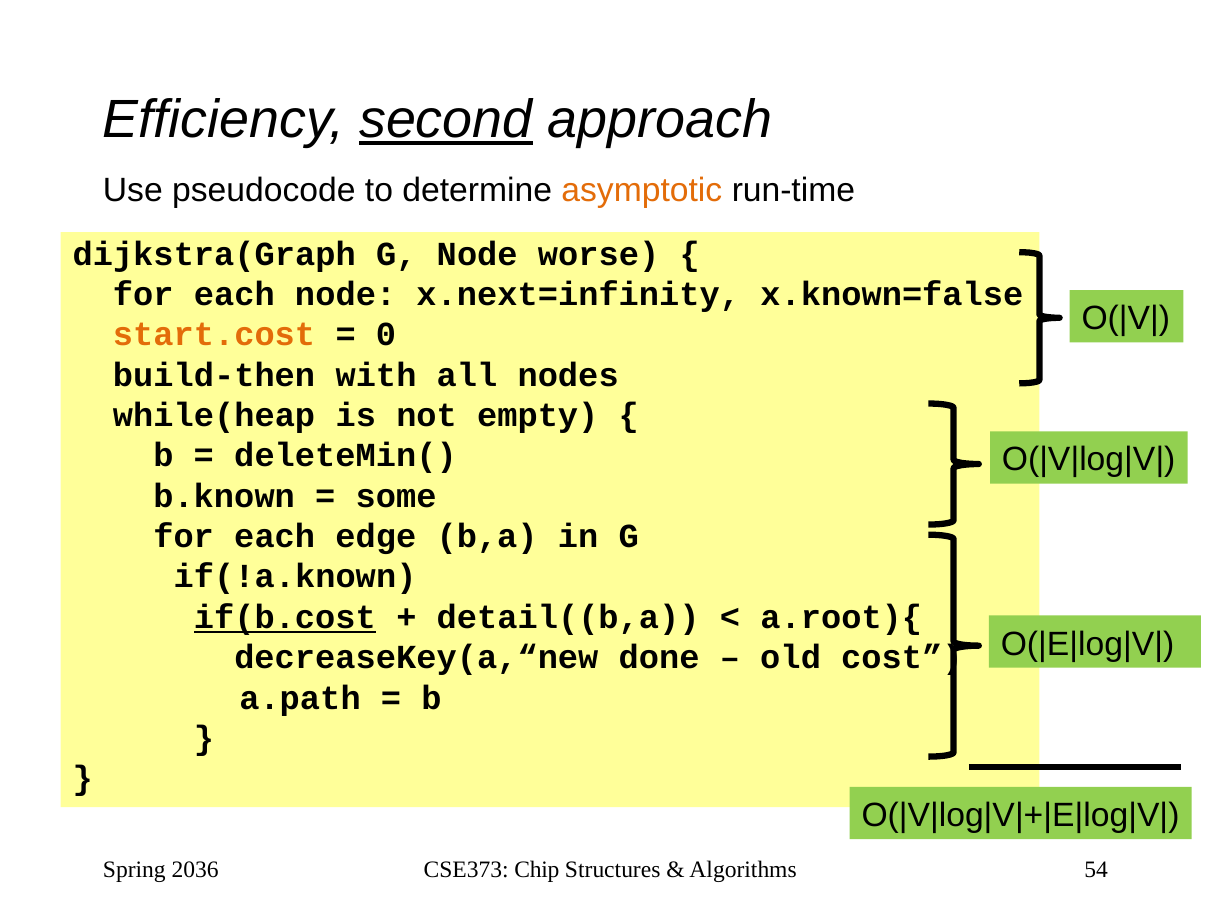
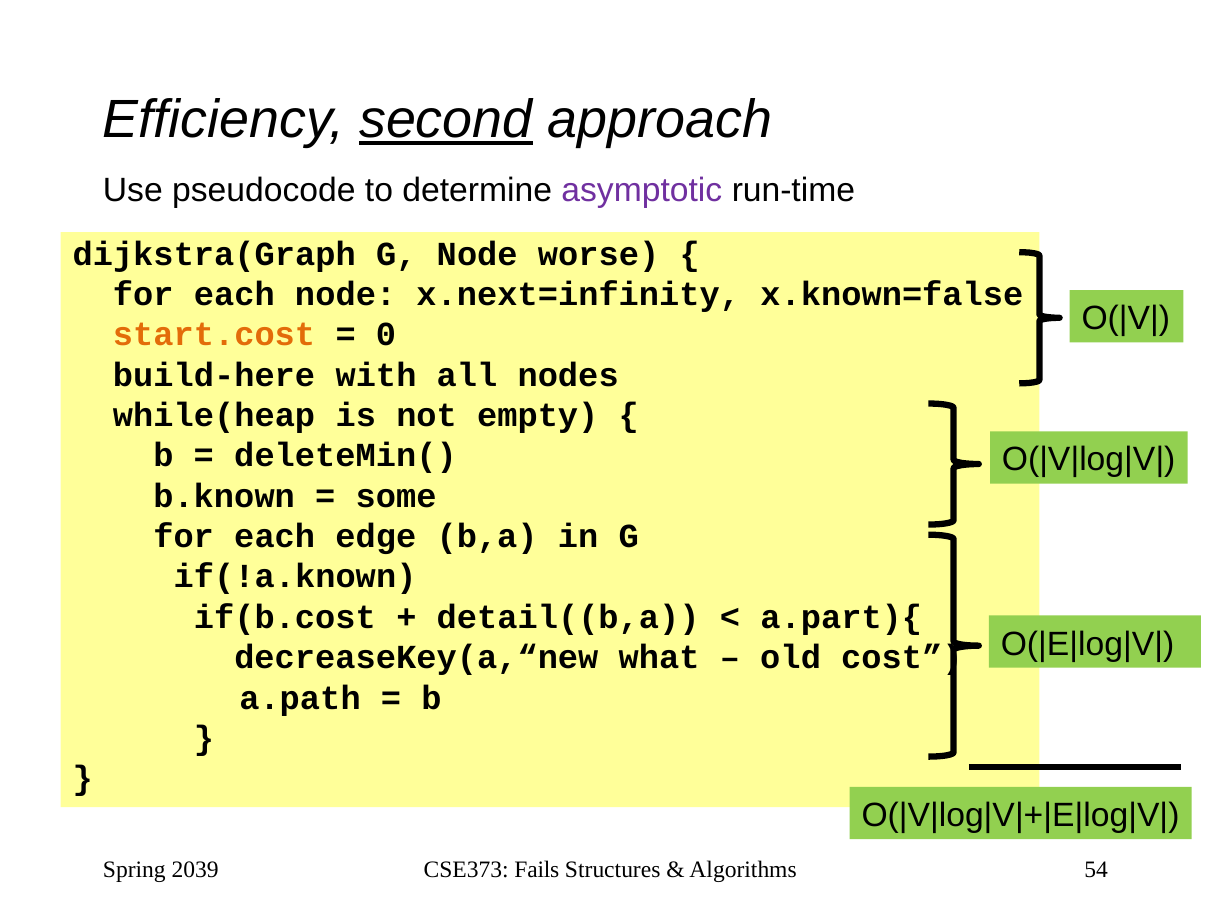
asymptotic colour: orange -> purple (642, 190)
build-then: build-then -> build-here (214, 375)
if(b.cost underline: present -> none (285, 617)
a.root){: a.root){ -> a.part){ (841, 617)
done: done -> what (659, 658)
2036: 2036 -> 2039 (195, 870)
Chip: Chip -> Fails (537, 870)
